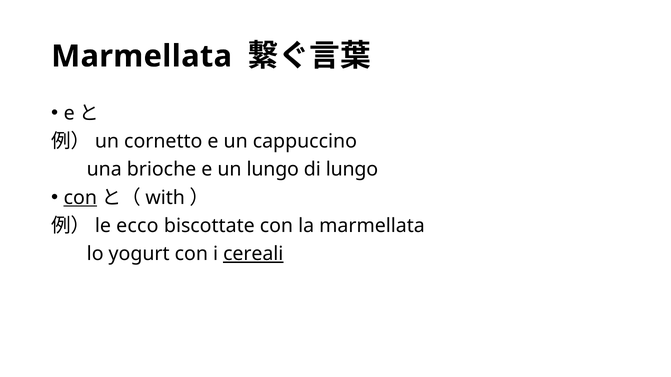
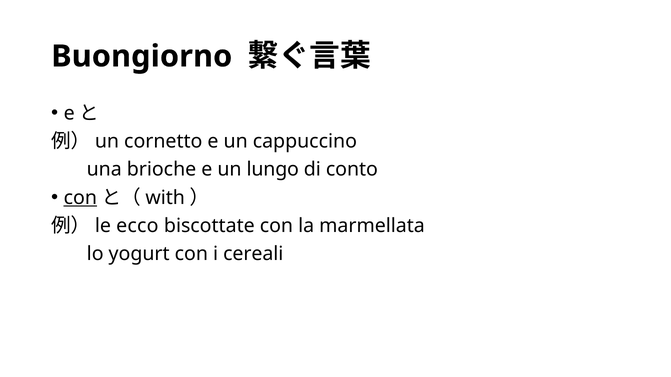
Marmellata: Marmellata -> Buongiorno (142, 56)
di lungo: lungo -> conto (352, 170)
cereali underline: present -> none (253, 254)
